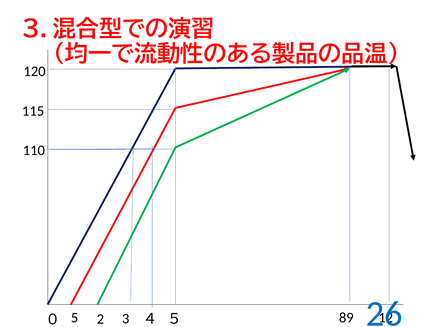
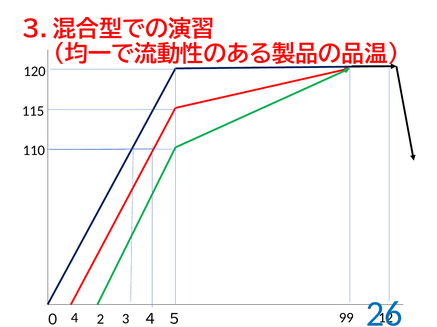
5: 5 -> 4 (75, 318)
89: 89 -> 99 (346, 318)
